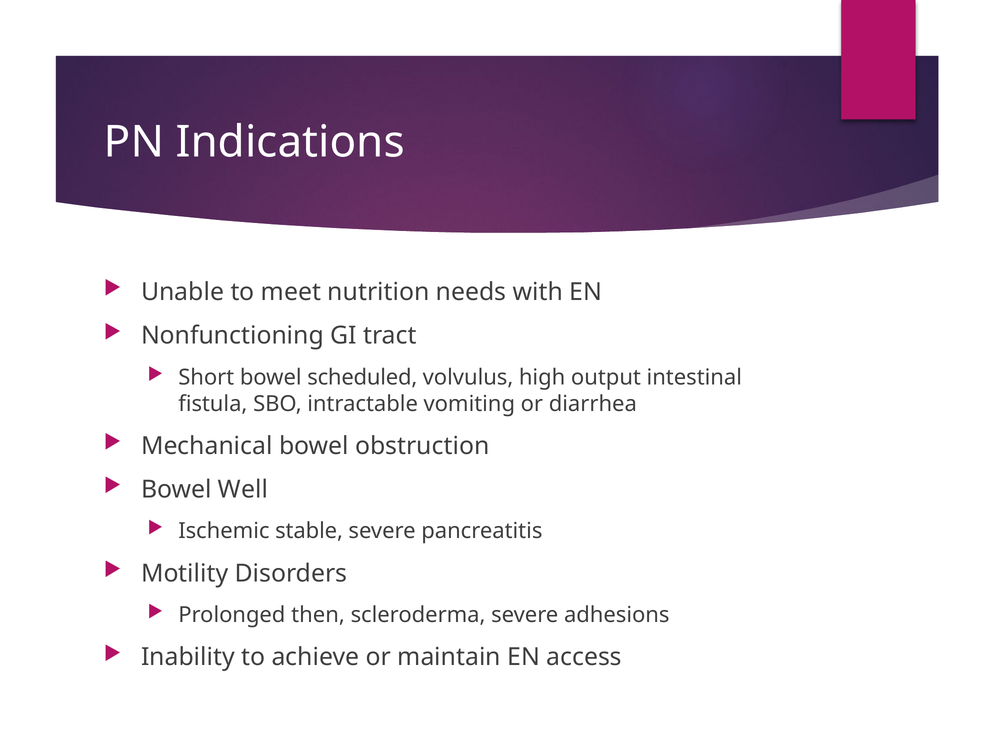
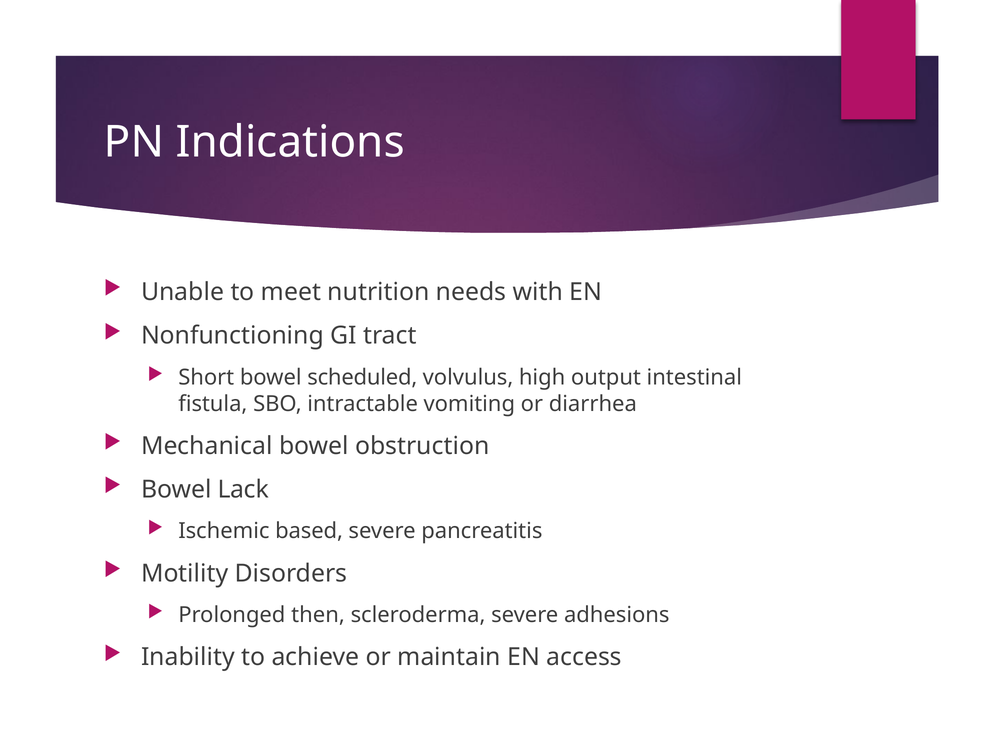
Well: Well -> Lack (243, 489)
stable: stable -> based (309, 531)
